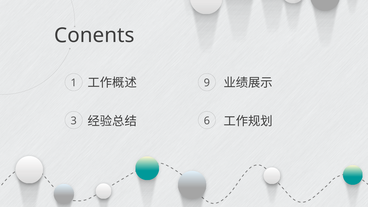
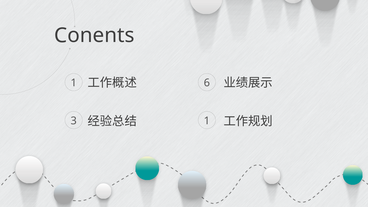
9: 9 -> 6 (207, 83)
6: 6 -> 1 (207, 121)
